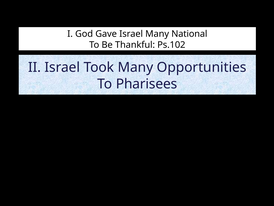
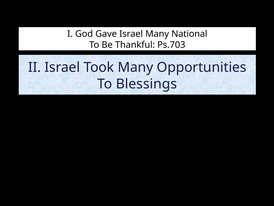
Ps.102: Ps.102 -> Ps.703 (171, 45)
Pharisees: Pharisees -> Blessings (146, 84)
